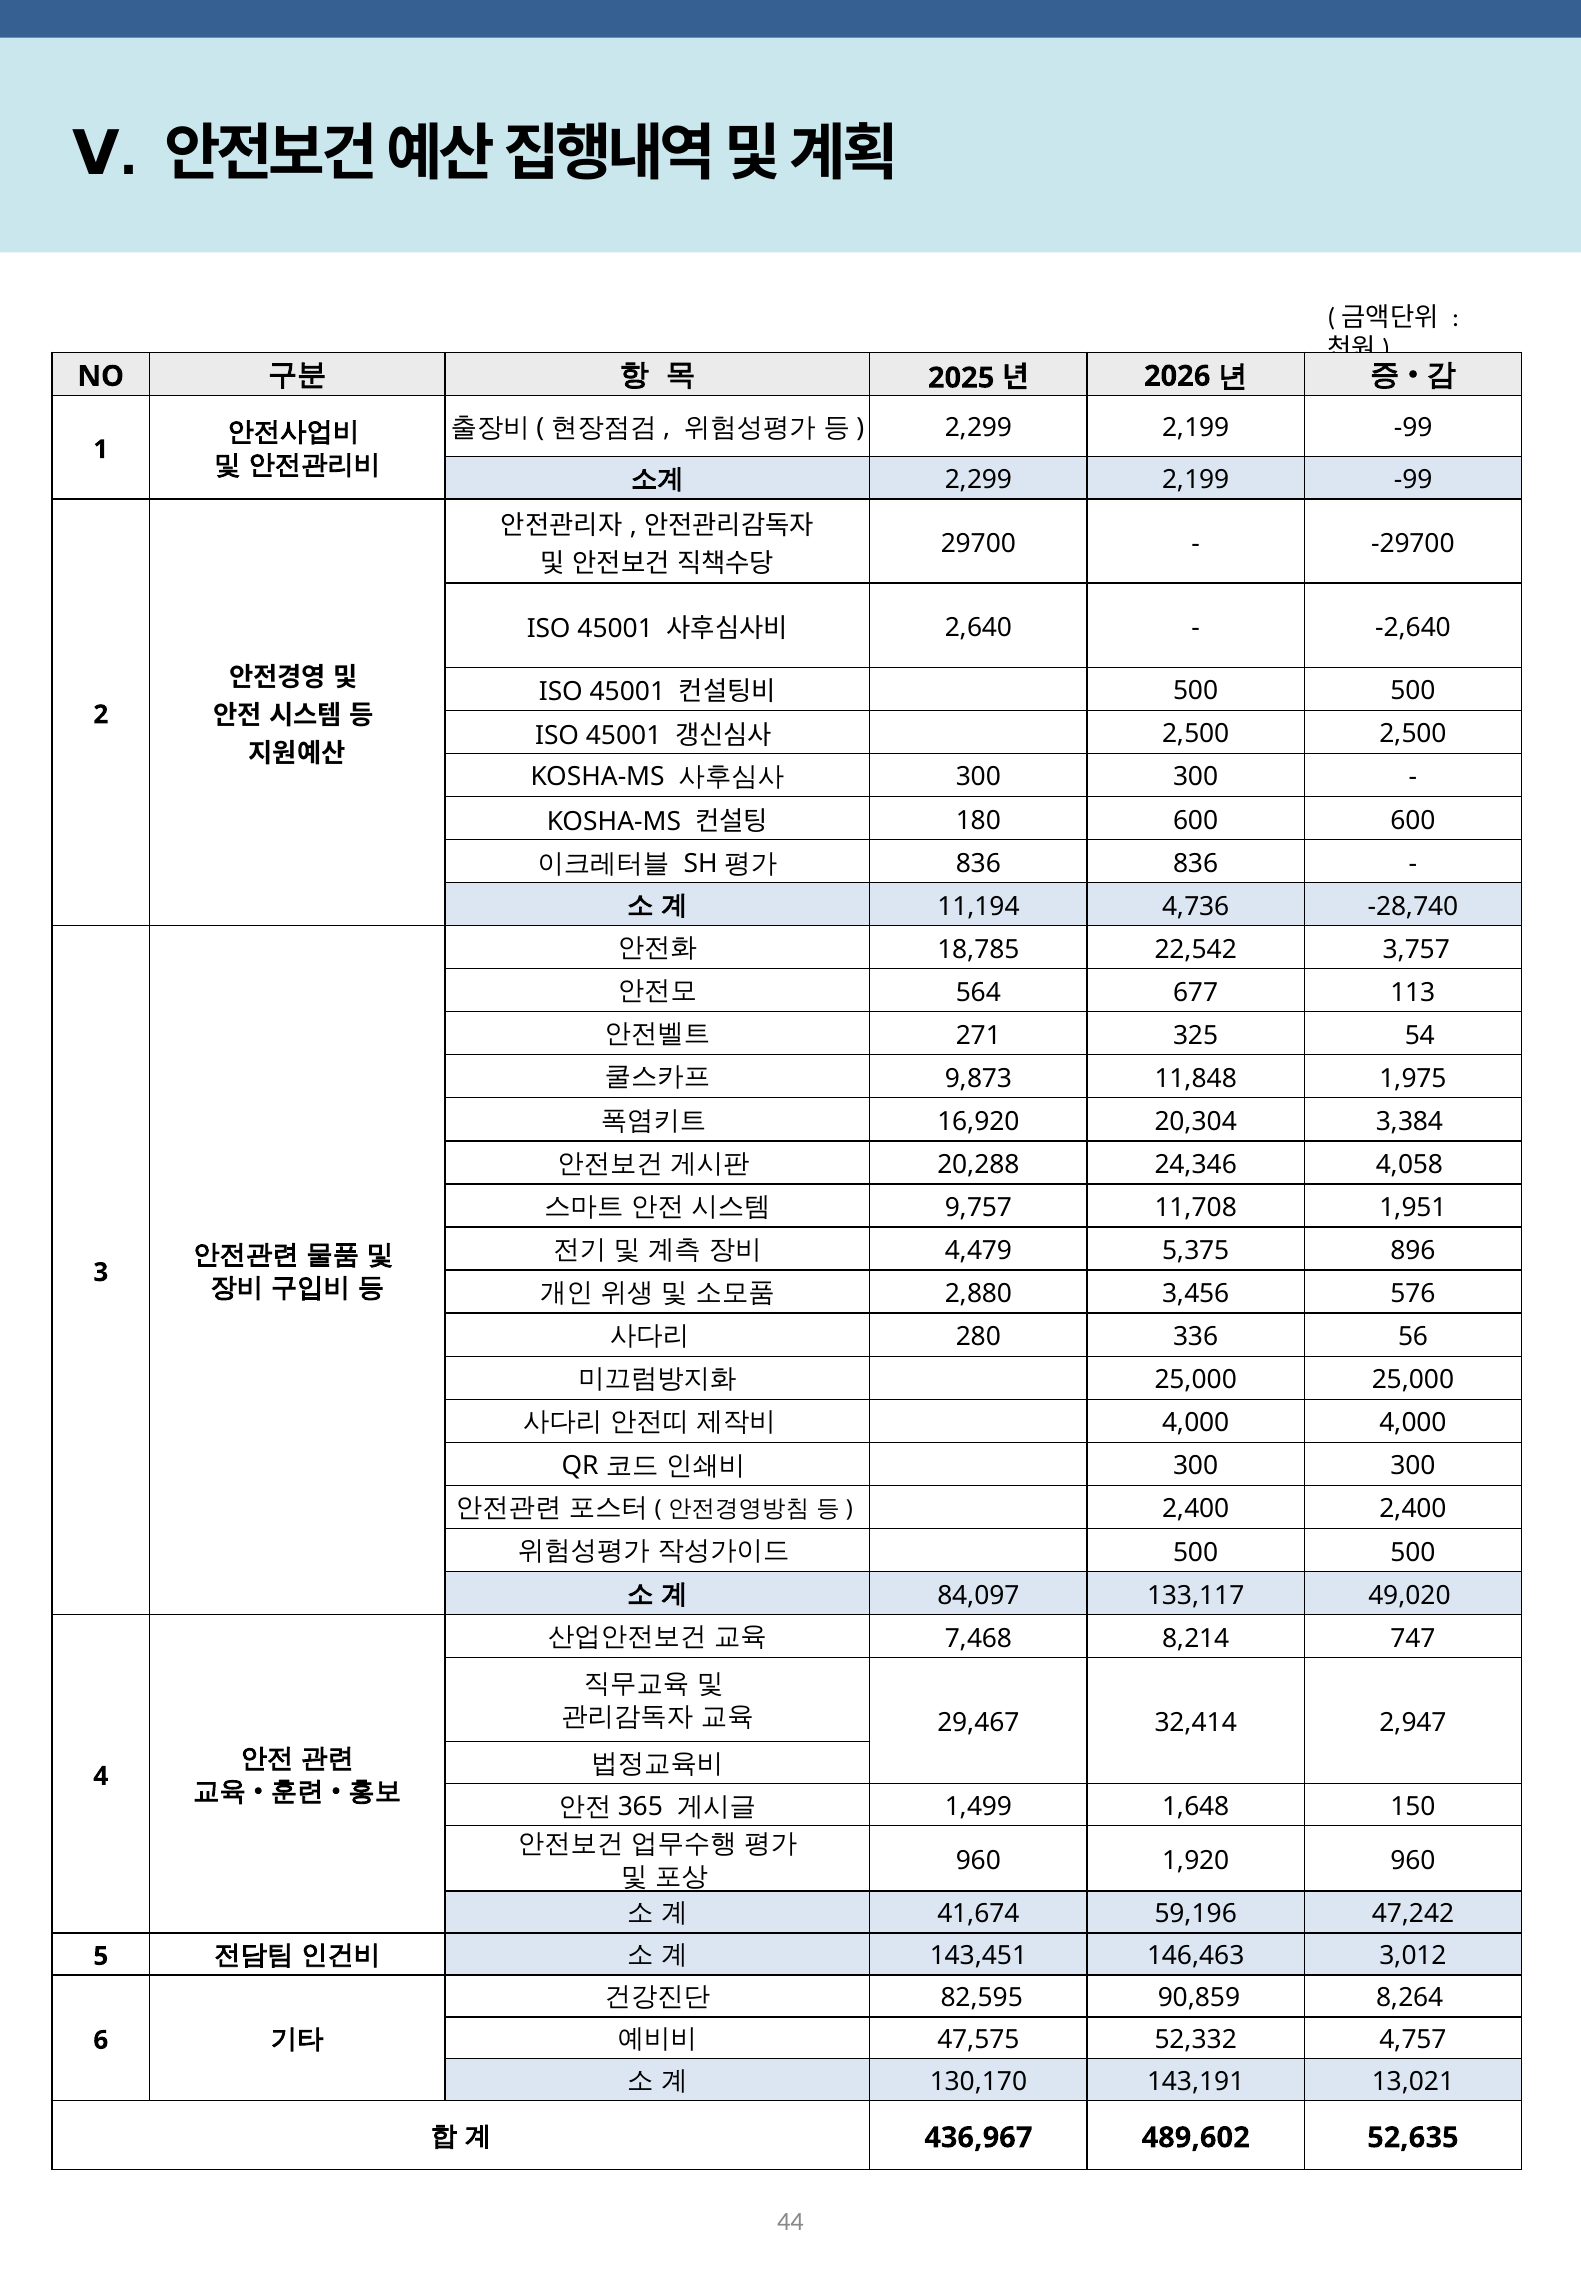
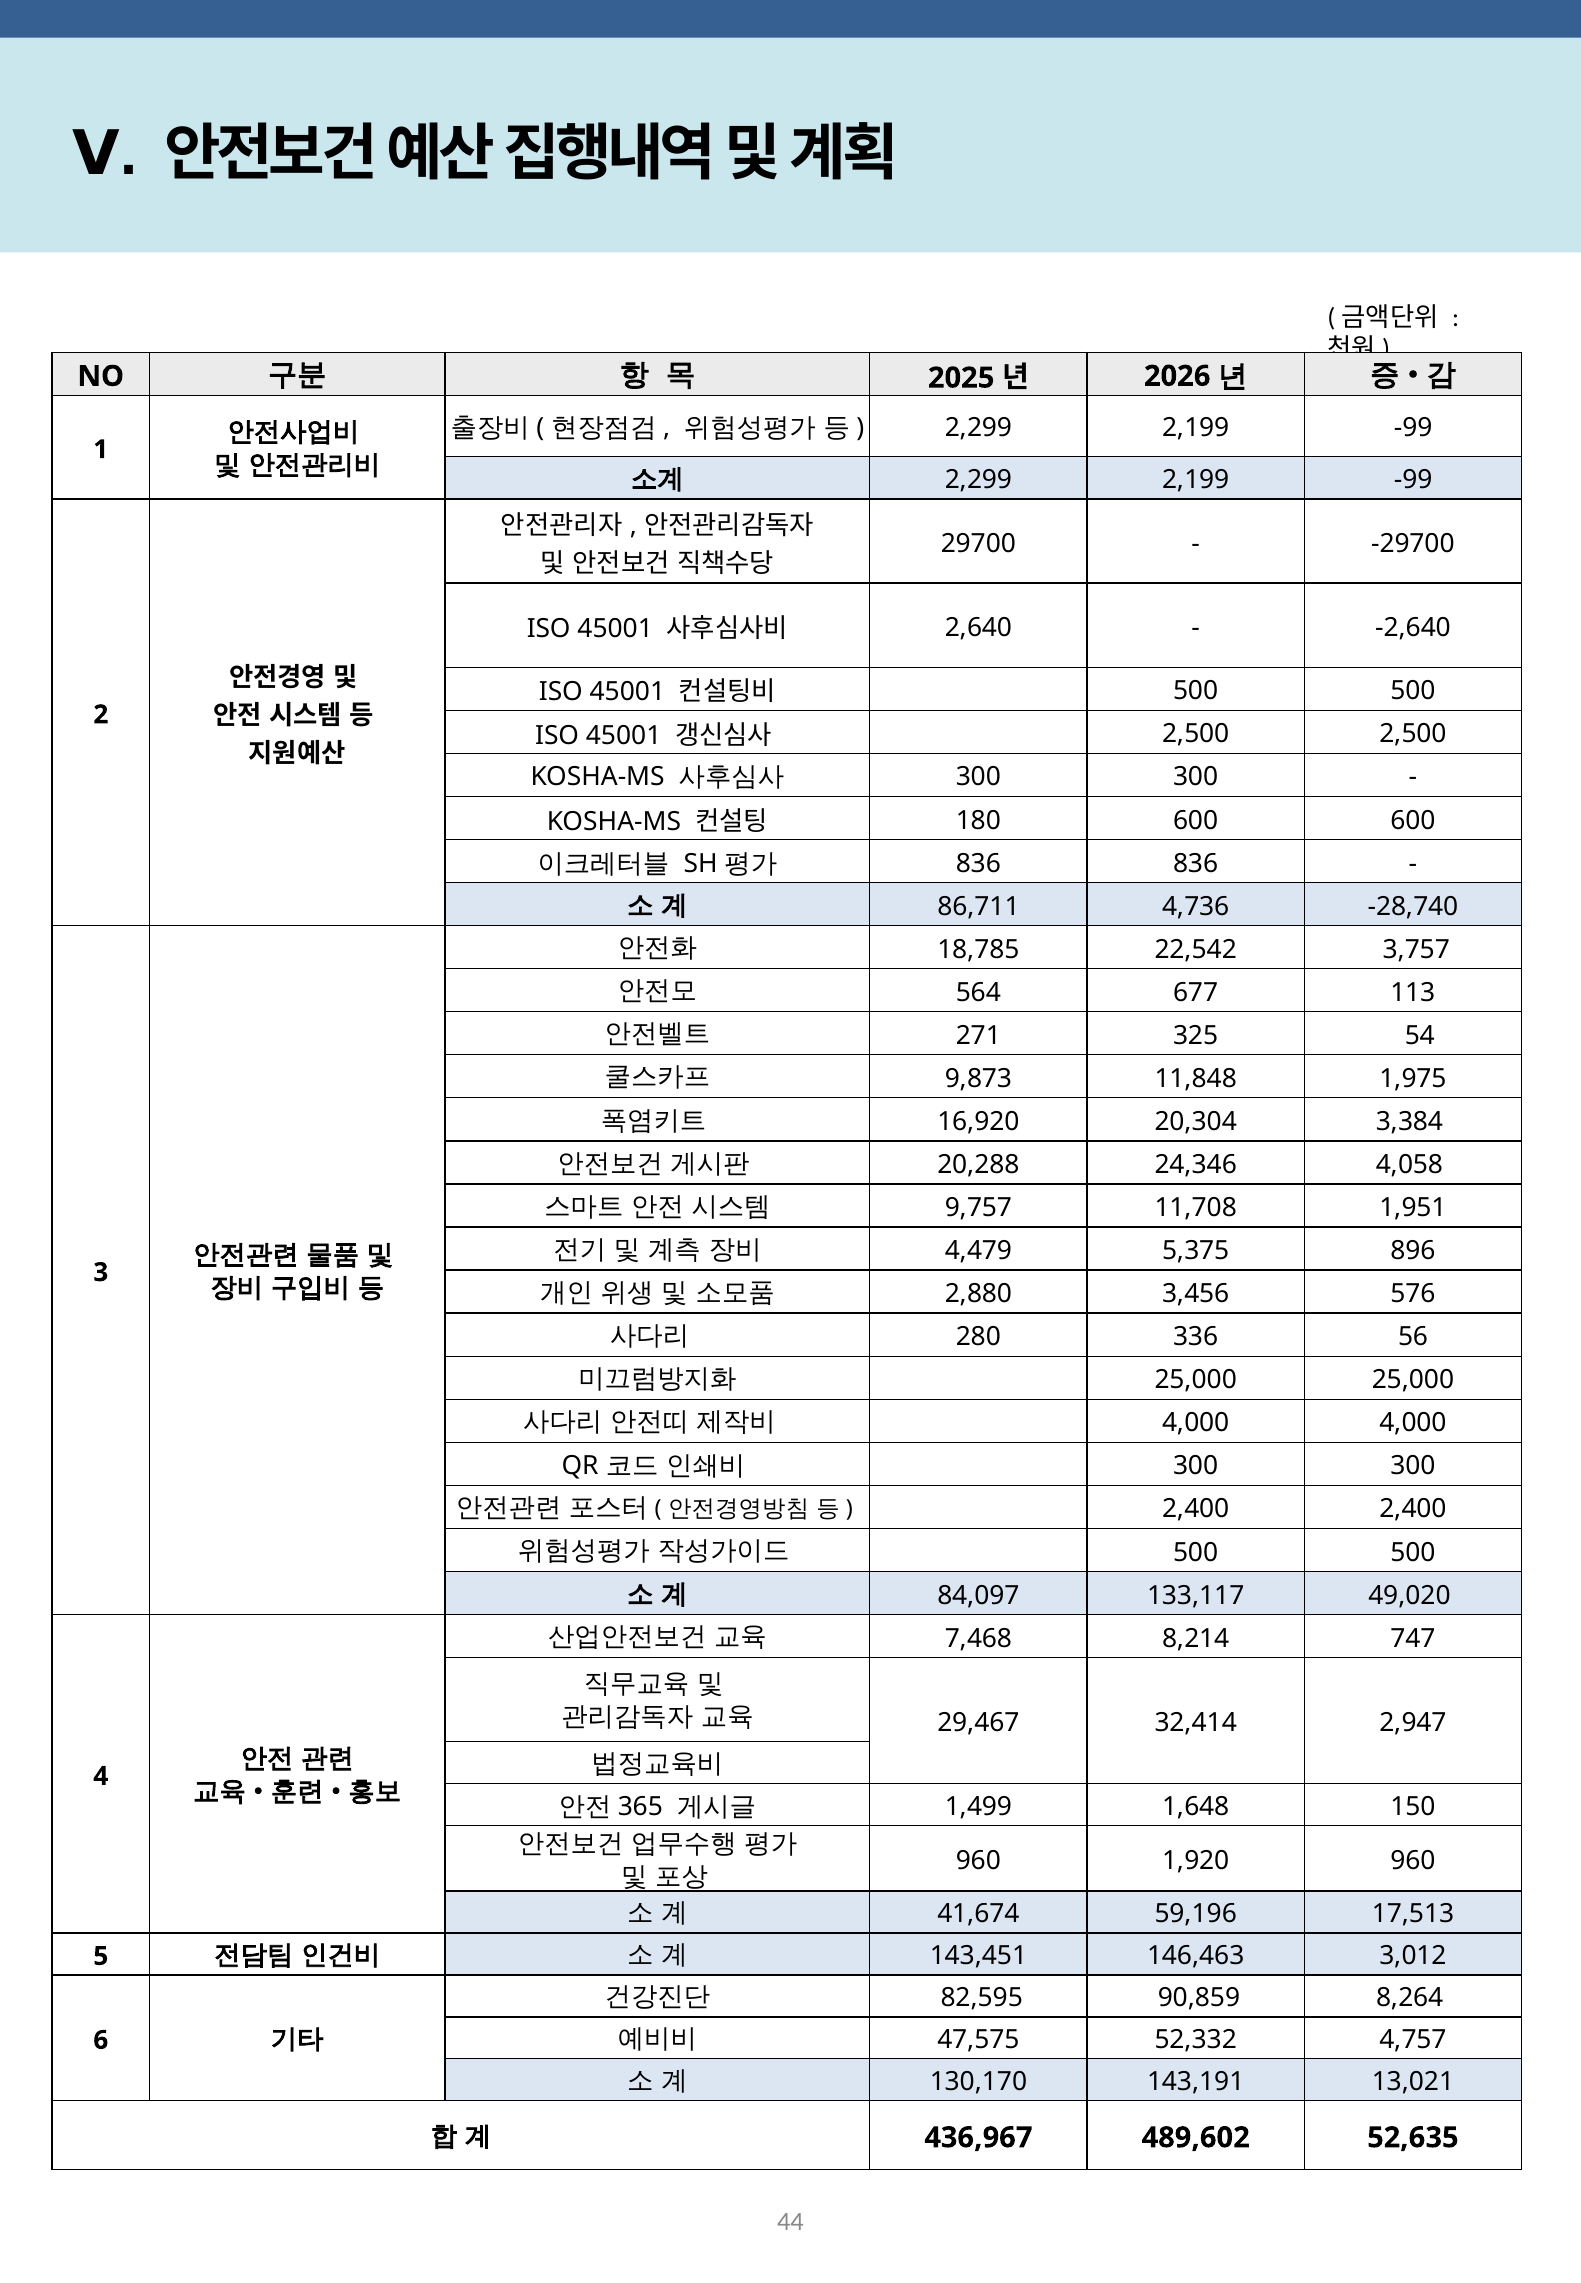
11,194: 11,194 -> 86,711 (978, 907)
47,242: 47,242 -> 17,513 (1413, 1915)
